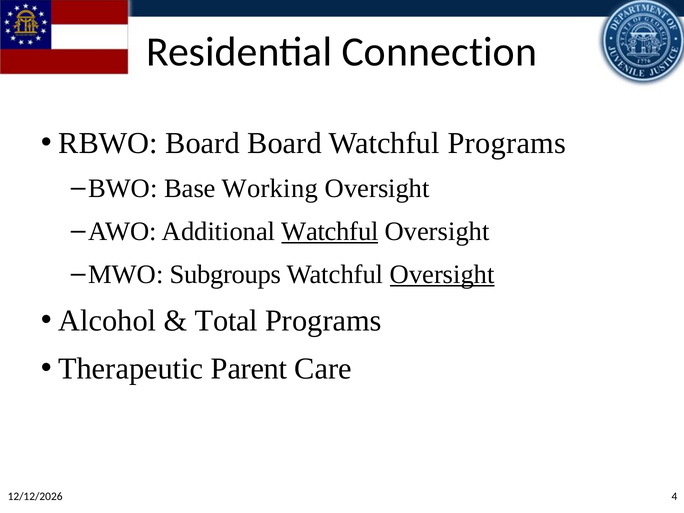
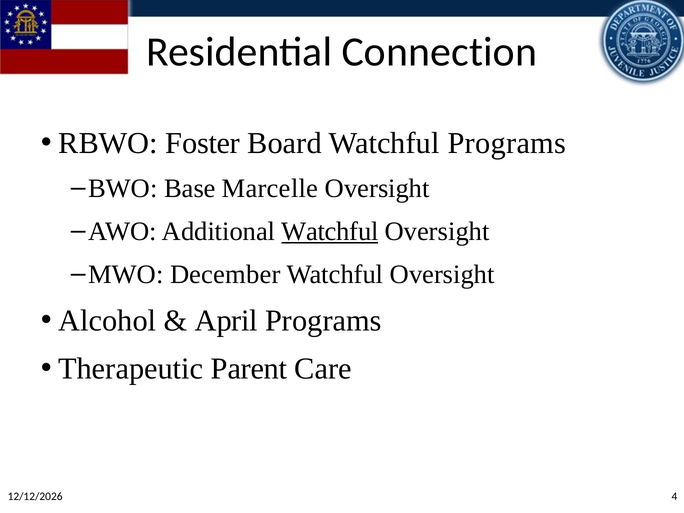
RBWO Board: Board -> Foster (203, 143)
Working: Working -> Marcelle (270, 188)
Subgroups: Subgroups -> December (225, 274)
Oversight underline: present -> none (442, 274)
Total: Total -> April (226, 321)
